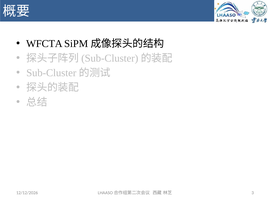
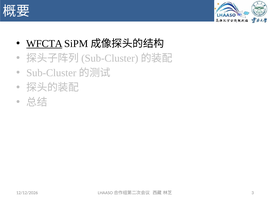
WFCTA underline: none -> present (44, 44)
